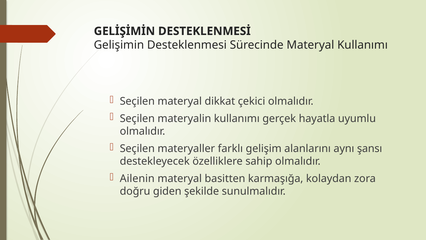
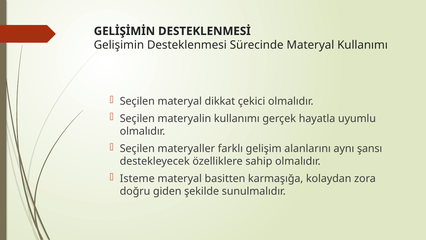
Ailenin: Ailenin -> Isteme (137, 178)
